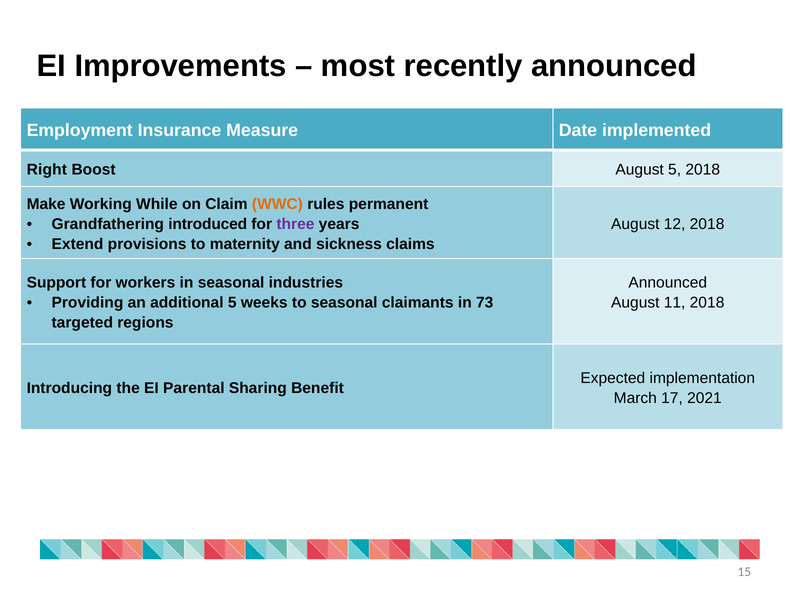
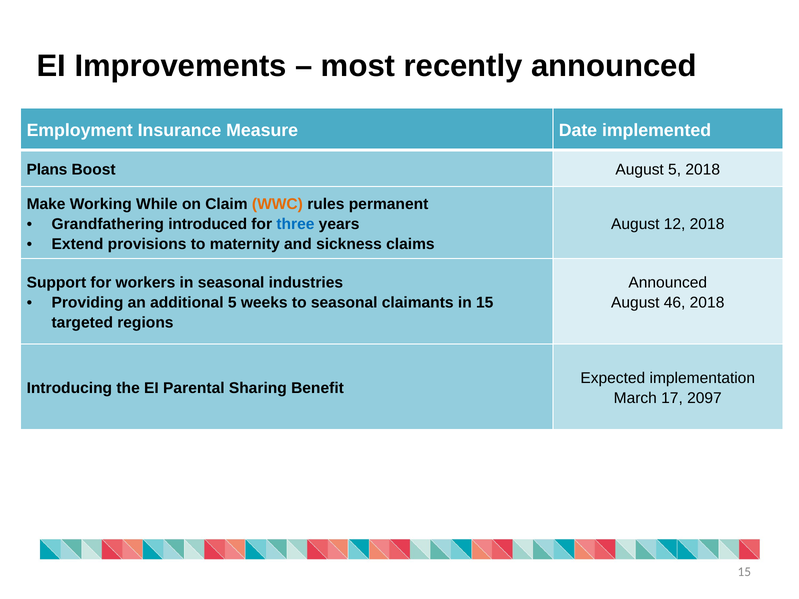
Right: Right -> Plans (47, 170)
three colour: purple -> blue (295, 224)
in 73: 73 -> 15 (485, 303)
11: 11 -> 46 (675, 303)
2021: 2021 -> 2097 (704, 398)
